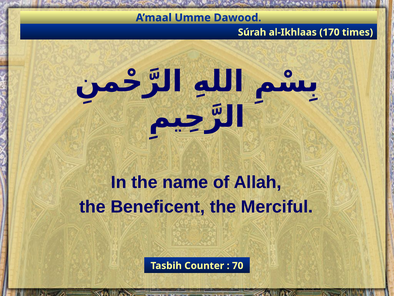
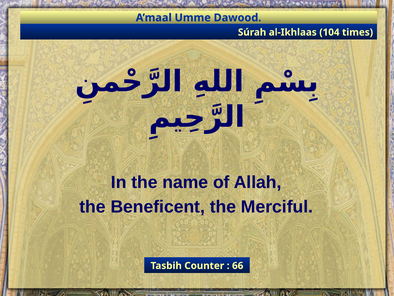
170: 170 -> 104 (329, 32)
70: 70 -> 66 (238, 265)
